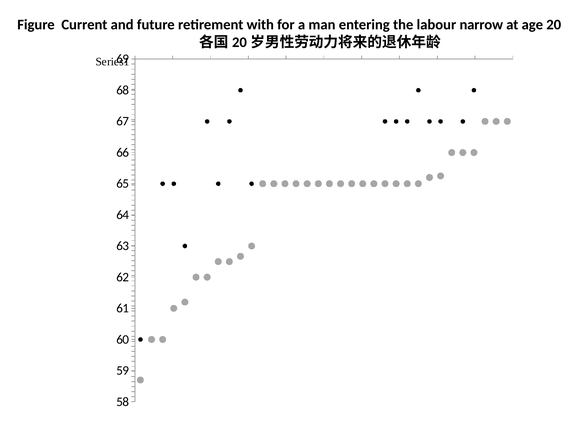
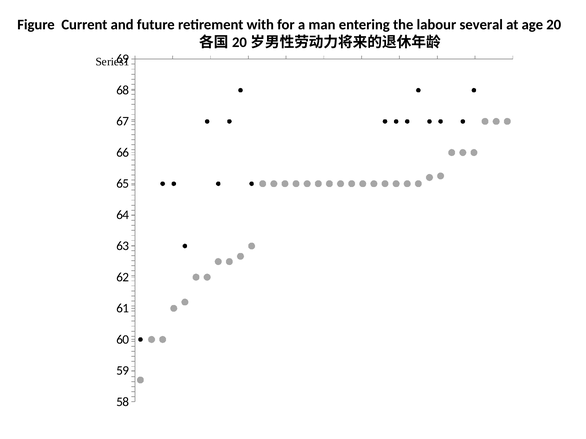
narrow: narrow -> several (481, 25)
